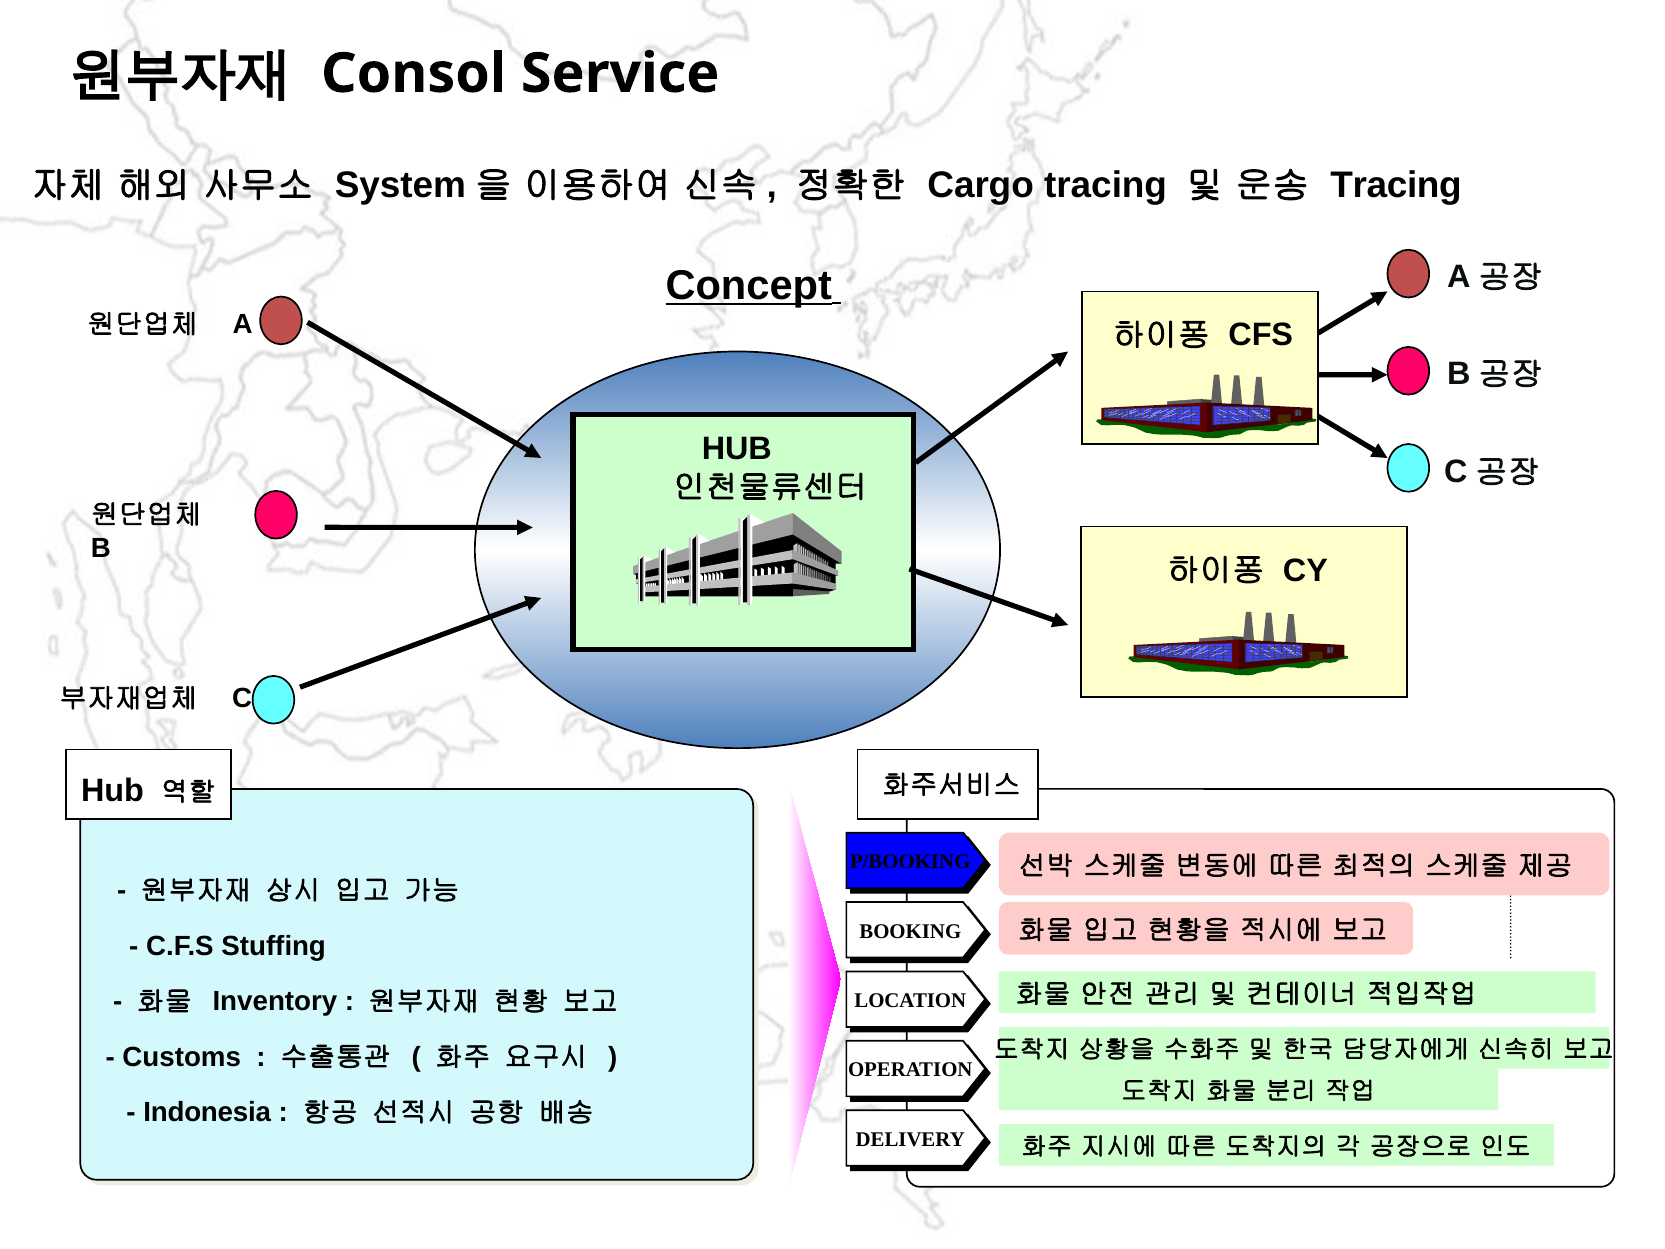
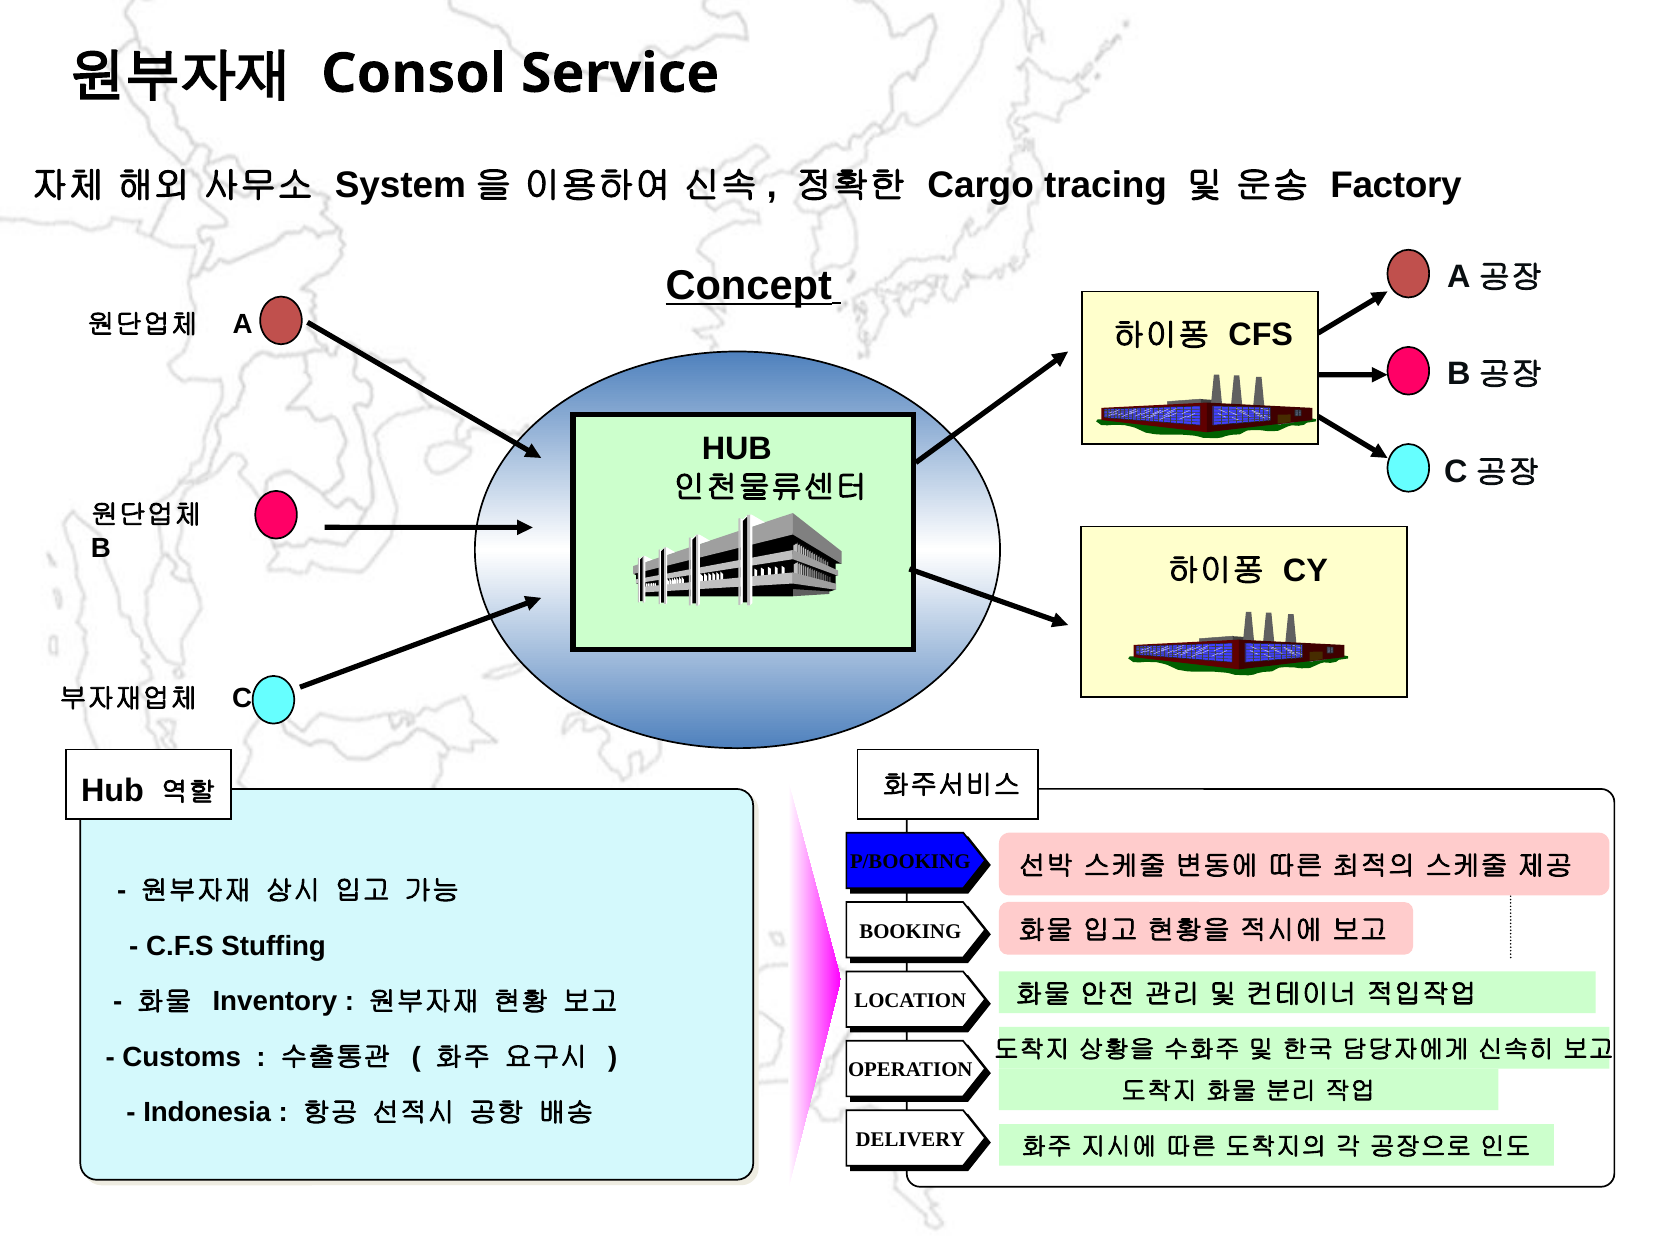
Tracing: Tracing -> Factory (1396, 186)
